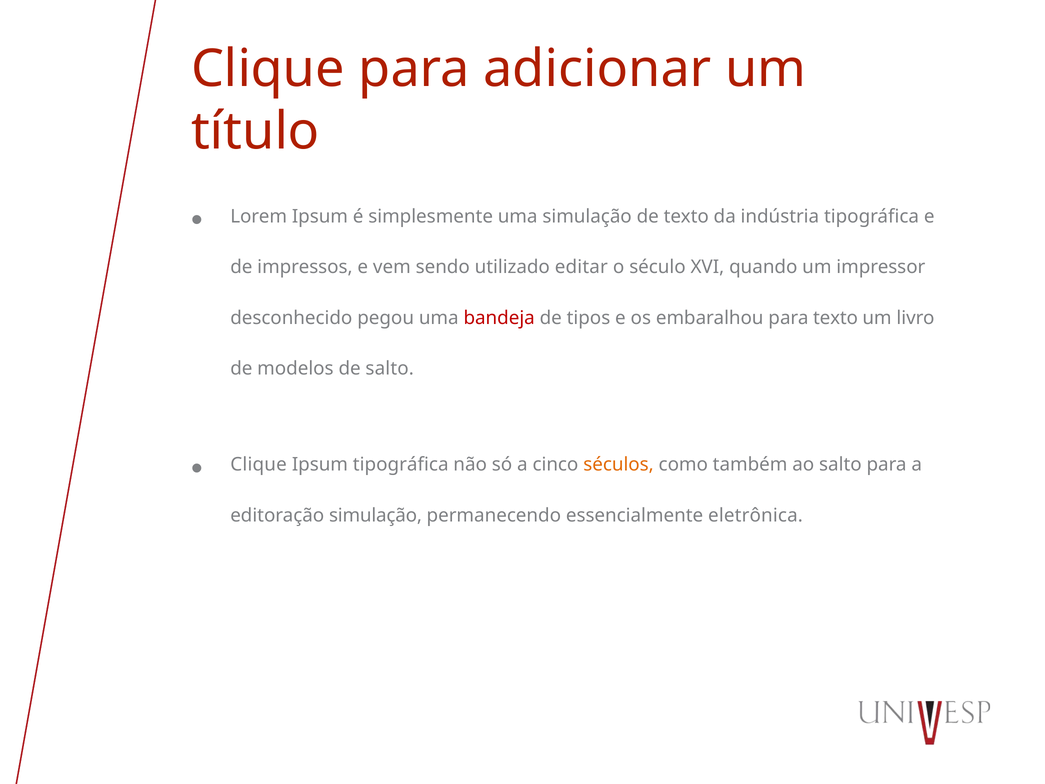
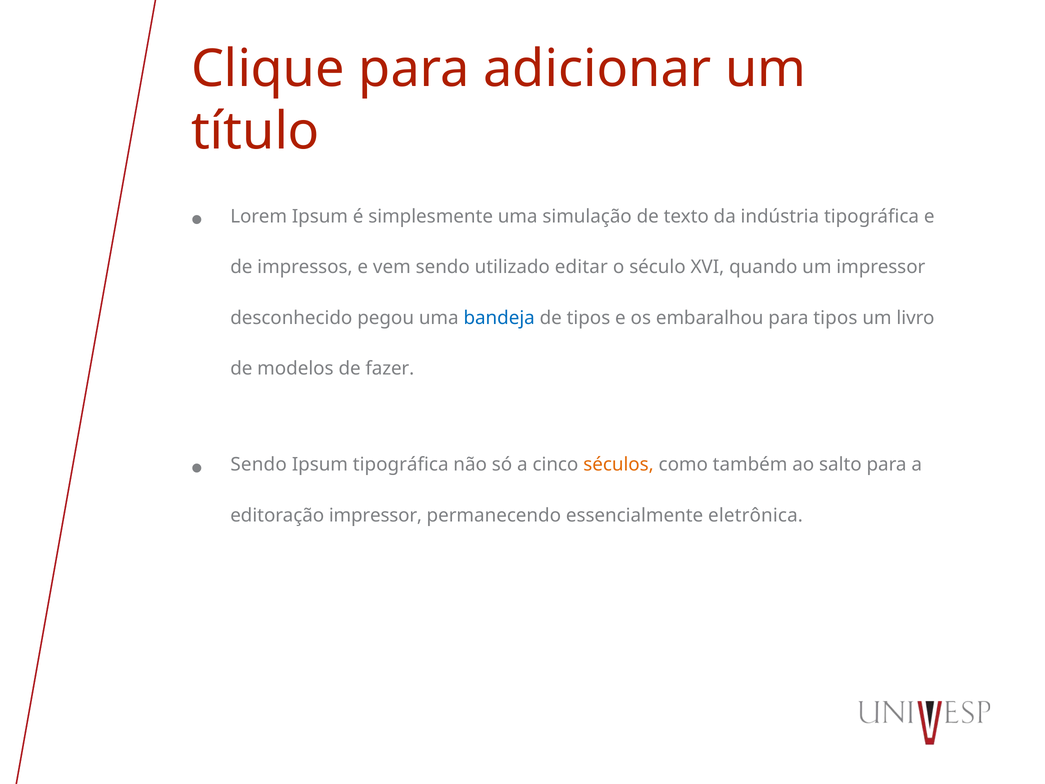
bandeja colour: red -> blue (499, 318)
para texto: texto -> tipos (835, 318)
de salto: salto -> fazer (390, 368)
Clique: Clique -> Sendo (259, 465)
editoração simulação: simulação -> impressor (375, 515)
